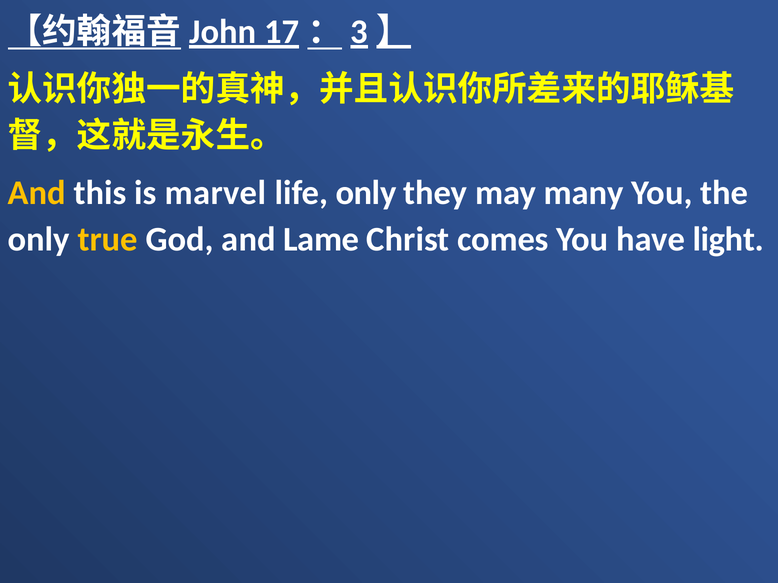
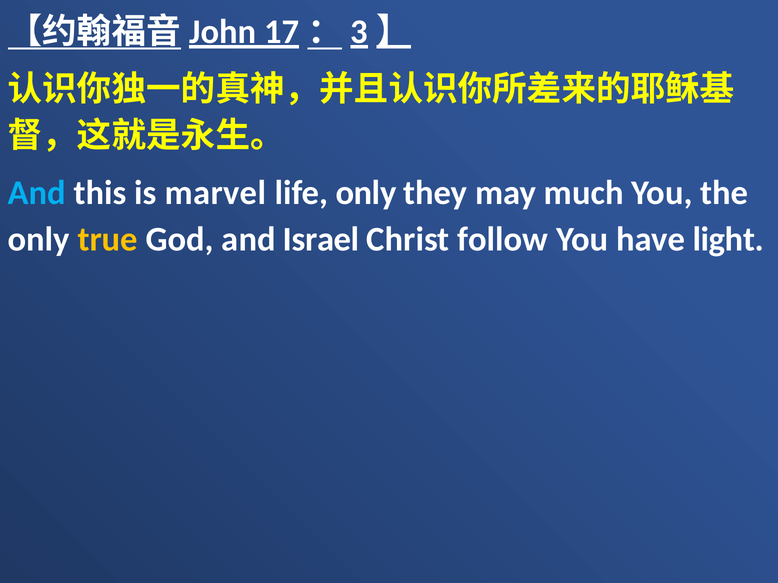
And colour: yellow -> light blue (37, 193)
many: many -> much (584, 193)
Lame: Lame -> Israel (321, 240)
comes: comes -> follow (503, 240)
